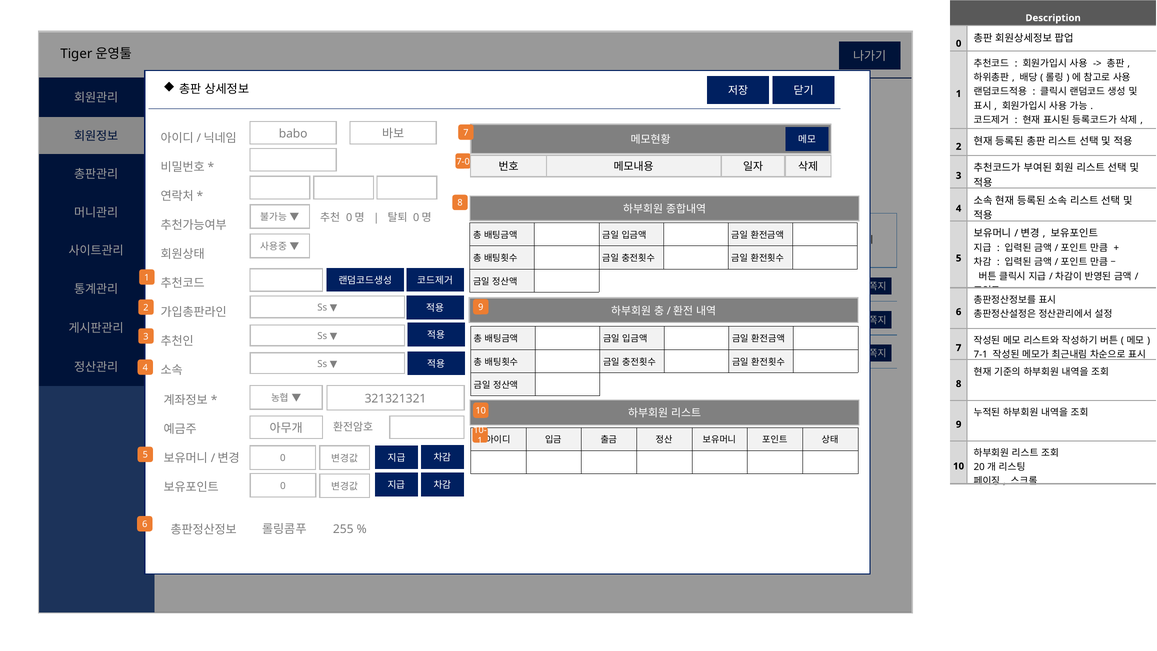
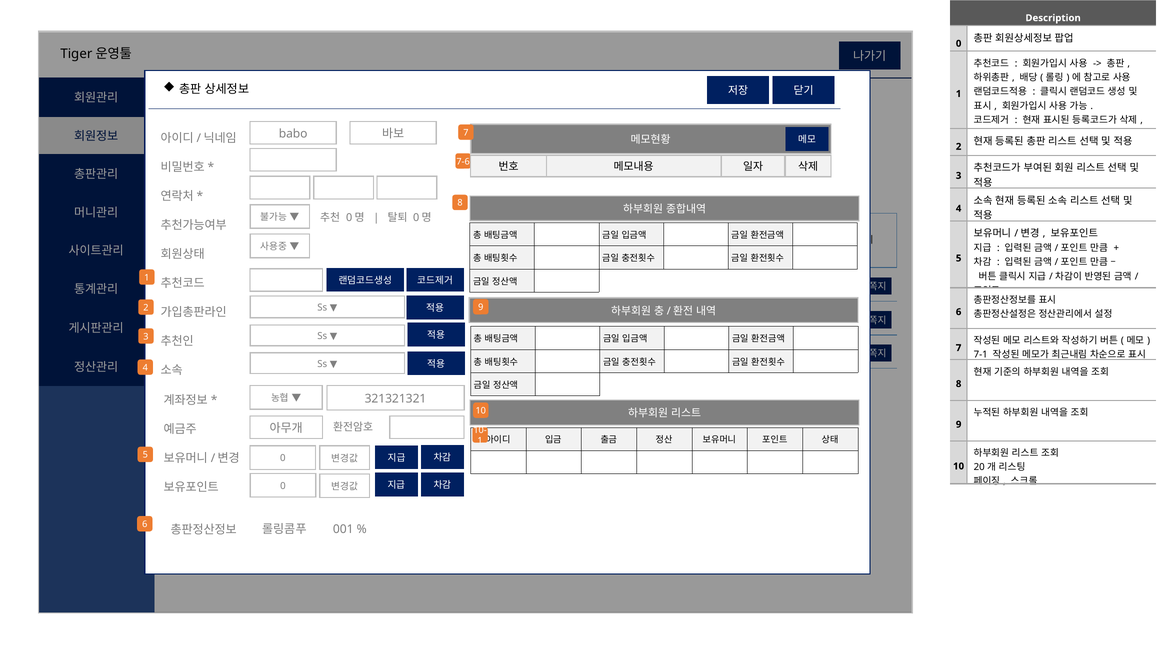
7-0: 7-0 -> 7-6 (463, 162)
255: 255 -> 001 (343, 529)
